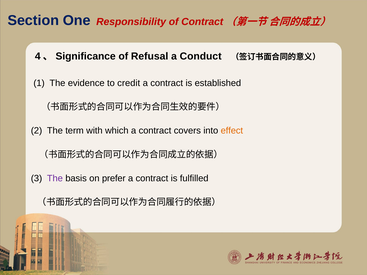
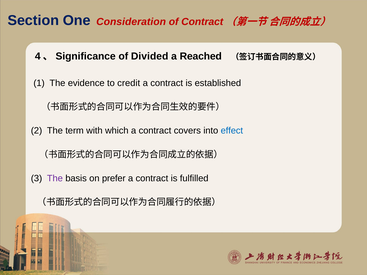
Responsibility: Responsibility -> Consideration (131, 22)
Refusal: Refusal -> Divided (150, 56)
Conduct: Conduct -> Reached (201, 56)
effect colour: orange -> blue (232, 131)
